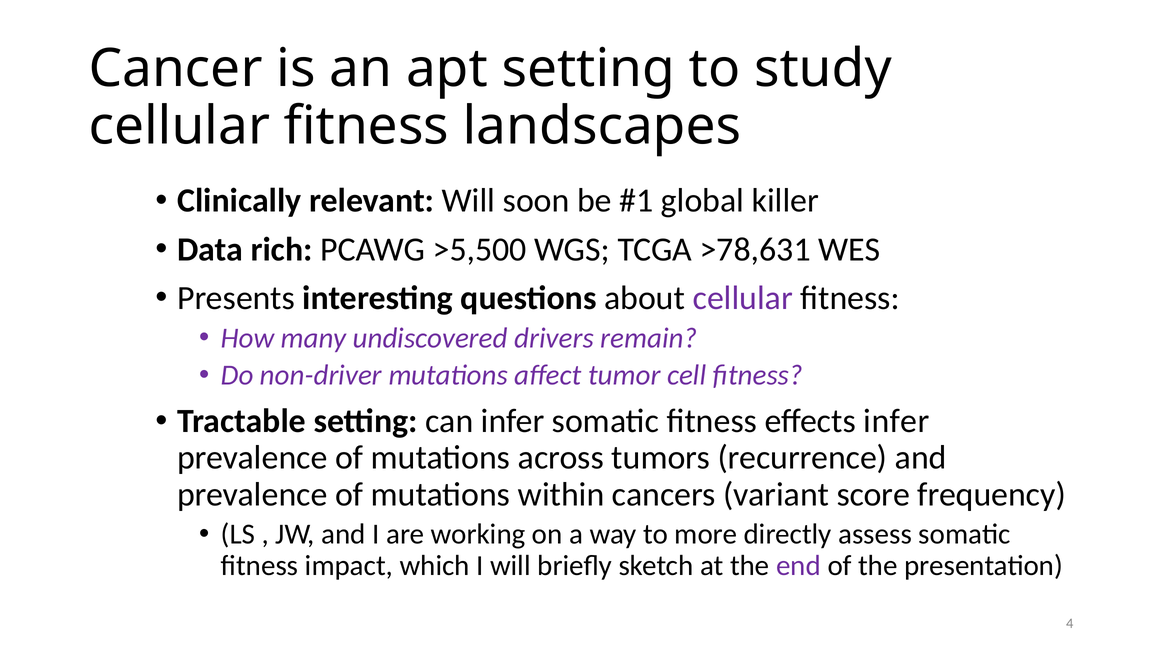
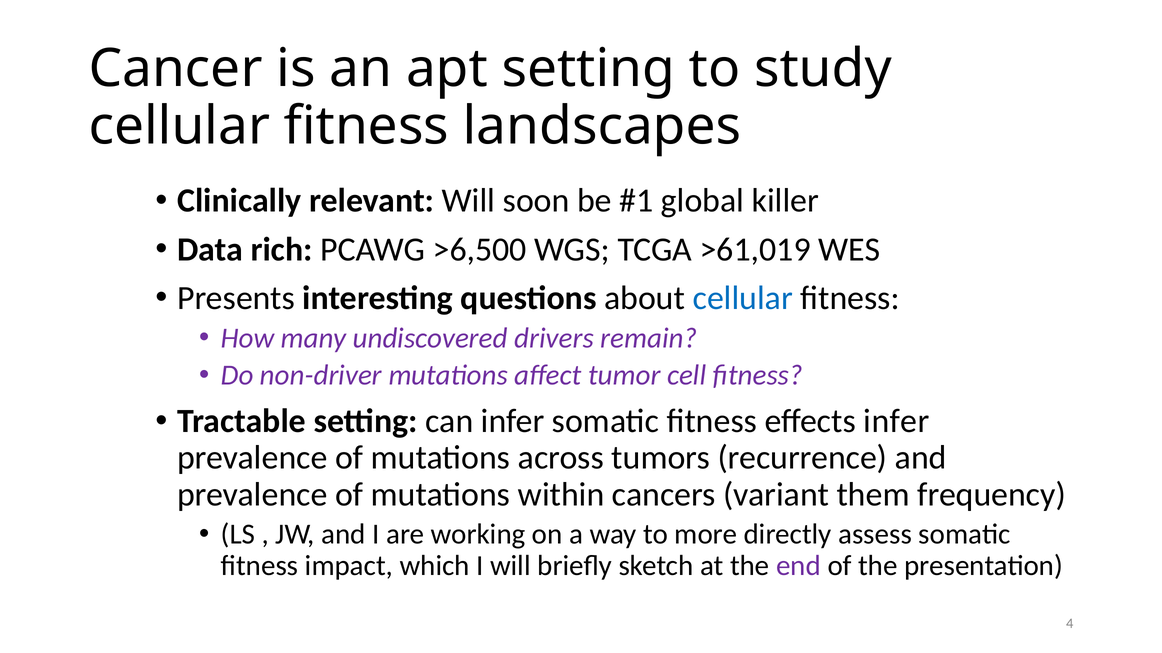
>5,500: >5,500 -> >6,500 (480, 250)
>78,631: >78,631 -> >61,019 (755, 250)
cellular colour: purple -> blue (743, 298)
score: score -> them (873, 495)
